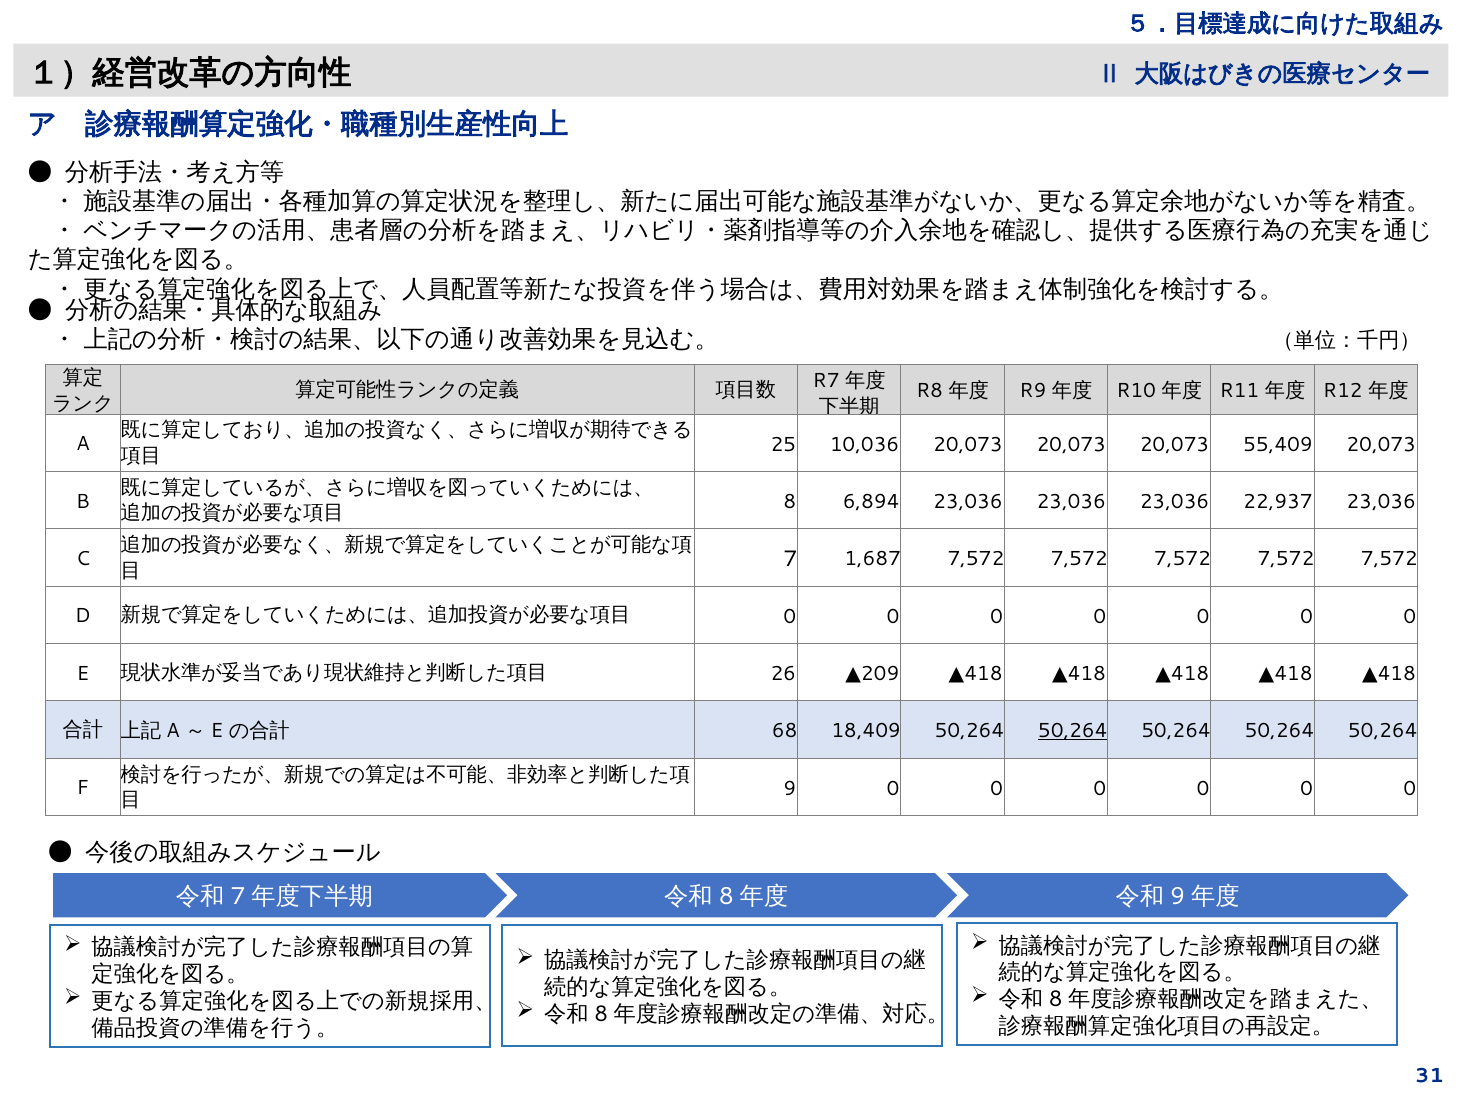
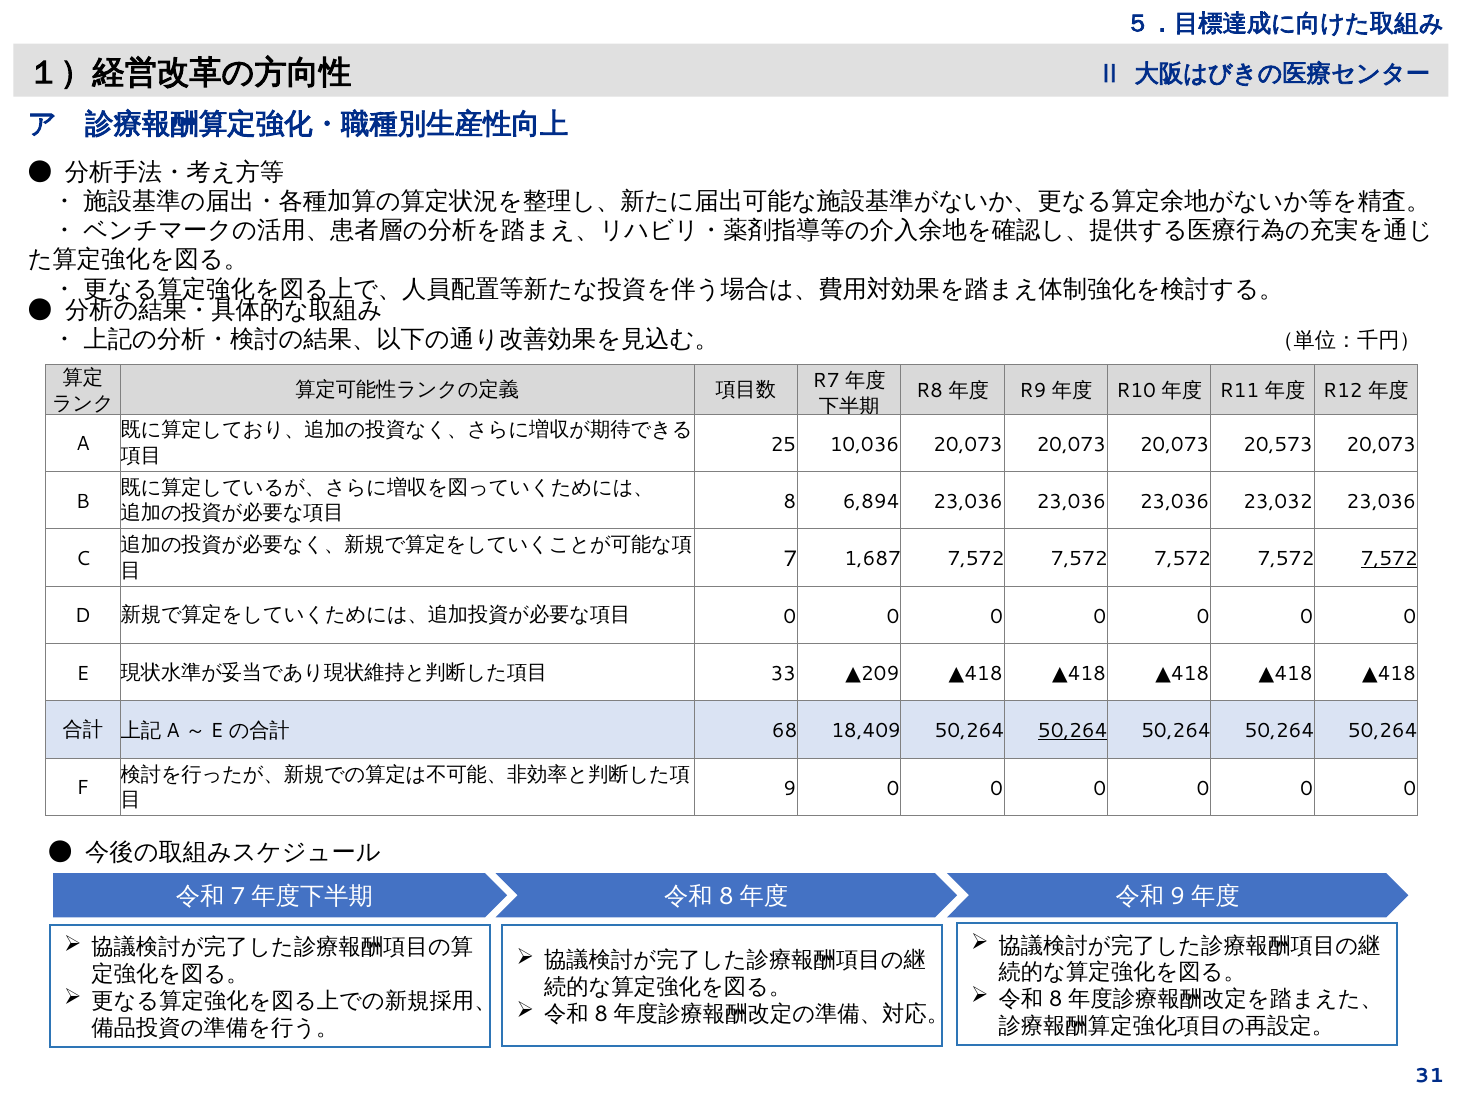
55,409: 55,409 -> 20,573 (1278, 445)
22,937: 22,937 -> 23,032 (1278, 502)
7,572 underline: none -> present (1389, 559)
26: 26 -> 33 (783, 674)
